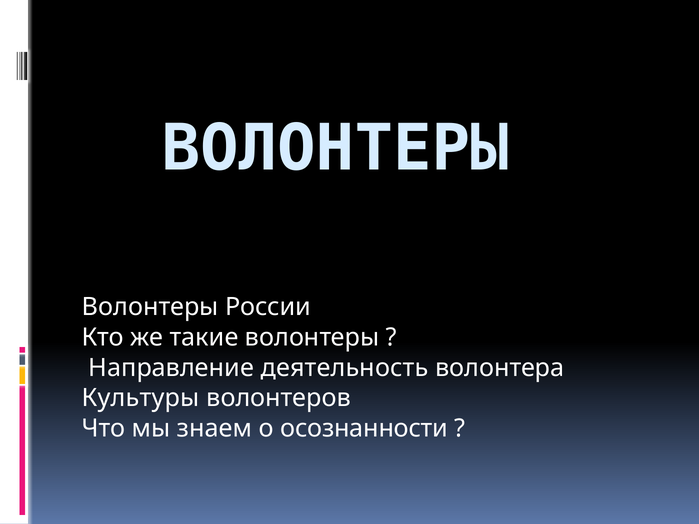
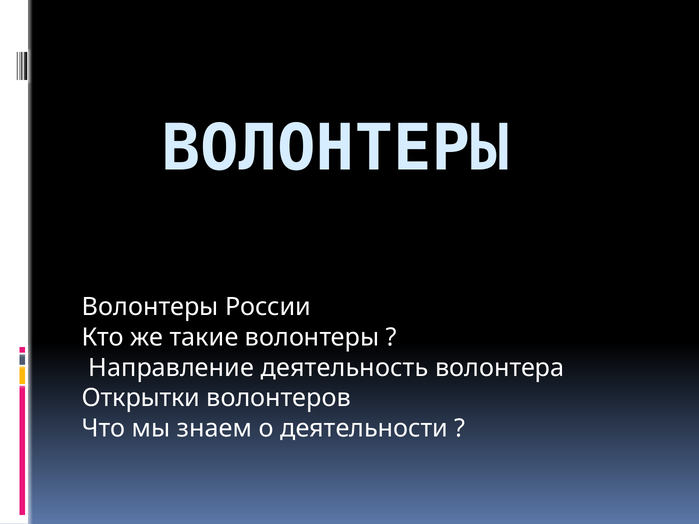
Культуры: Культуры -> Открытки (141, 398)
осознанности: осознанности -> деятельности (364, 429)
